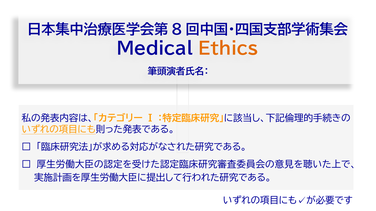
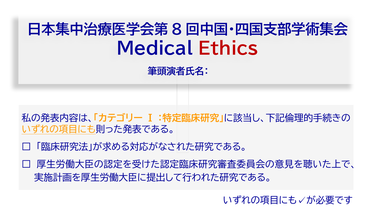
Ethics colour: orange -> red (228, 49)
